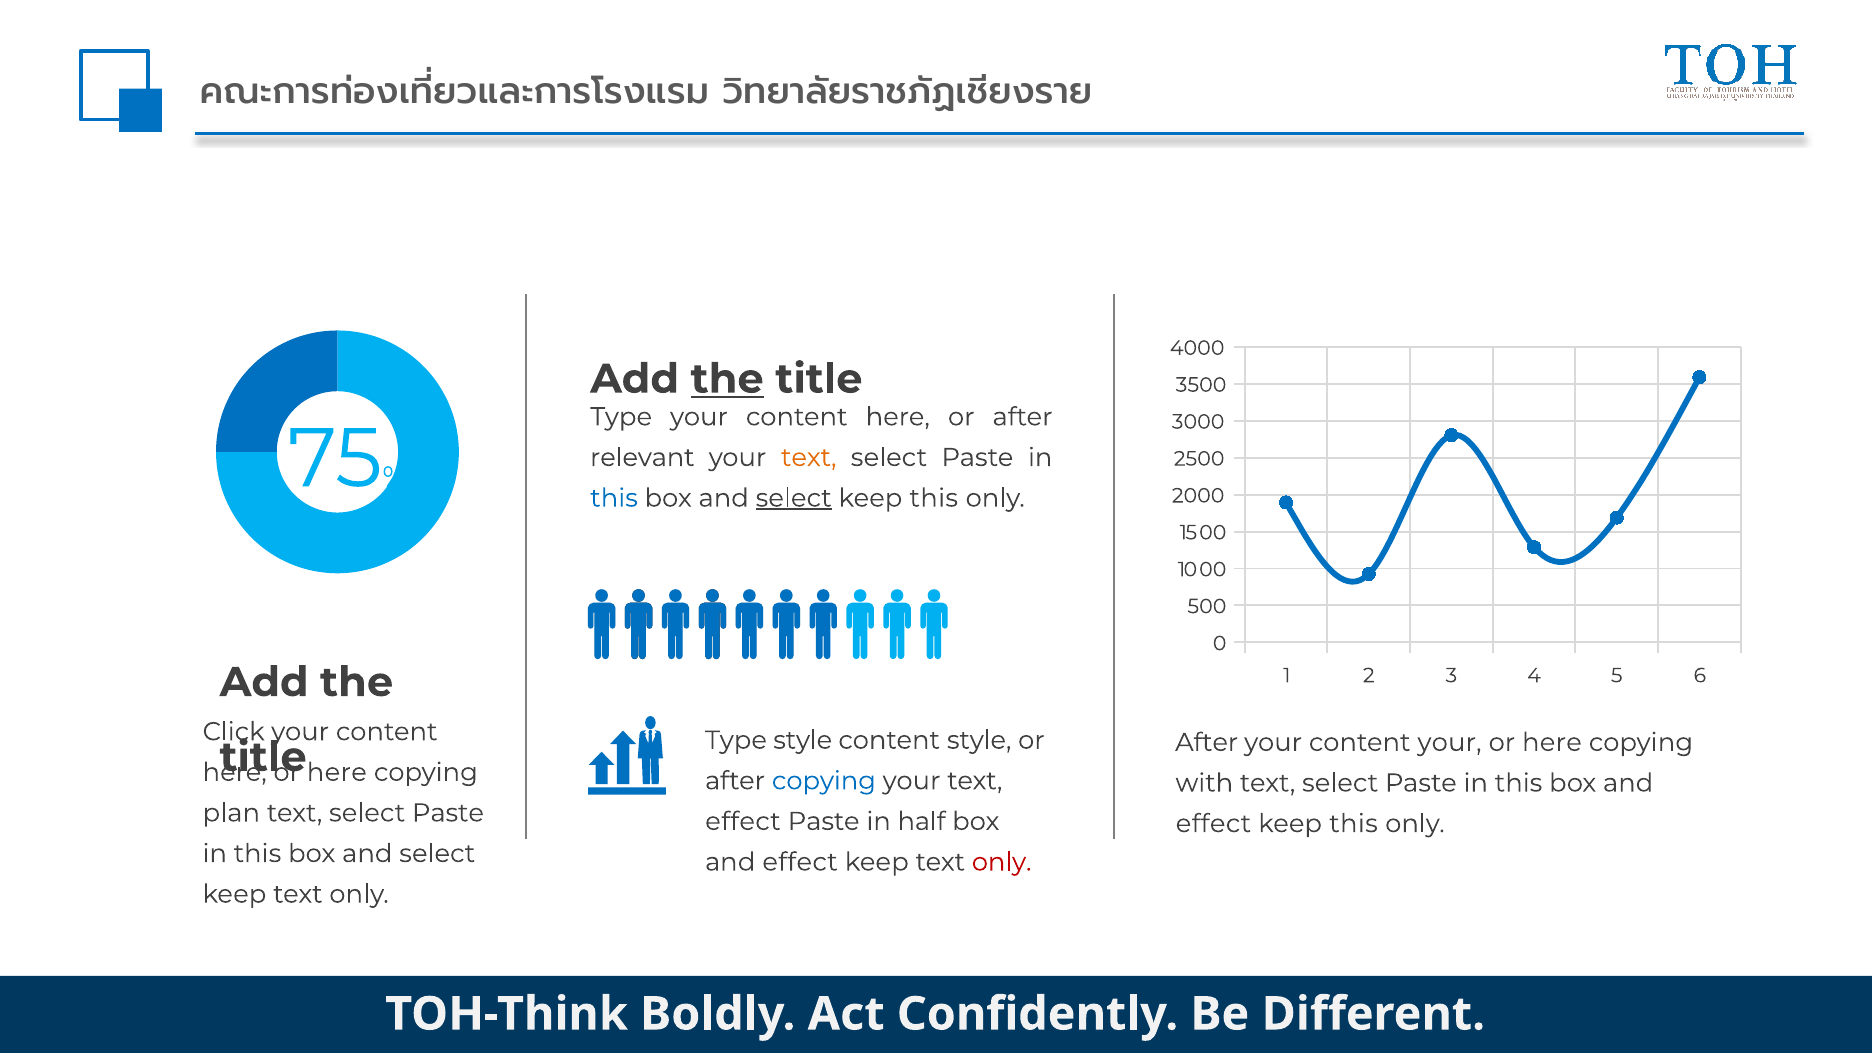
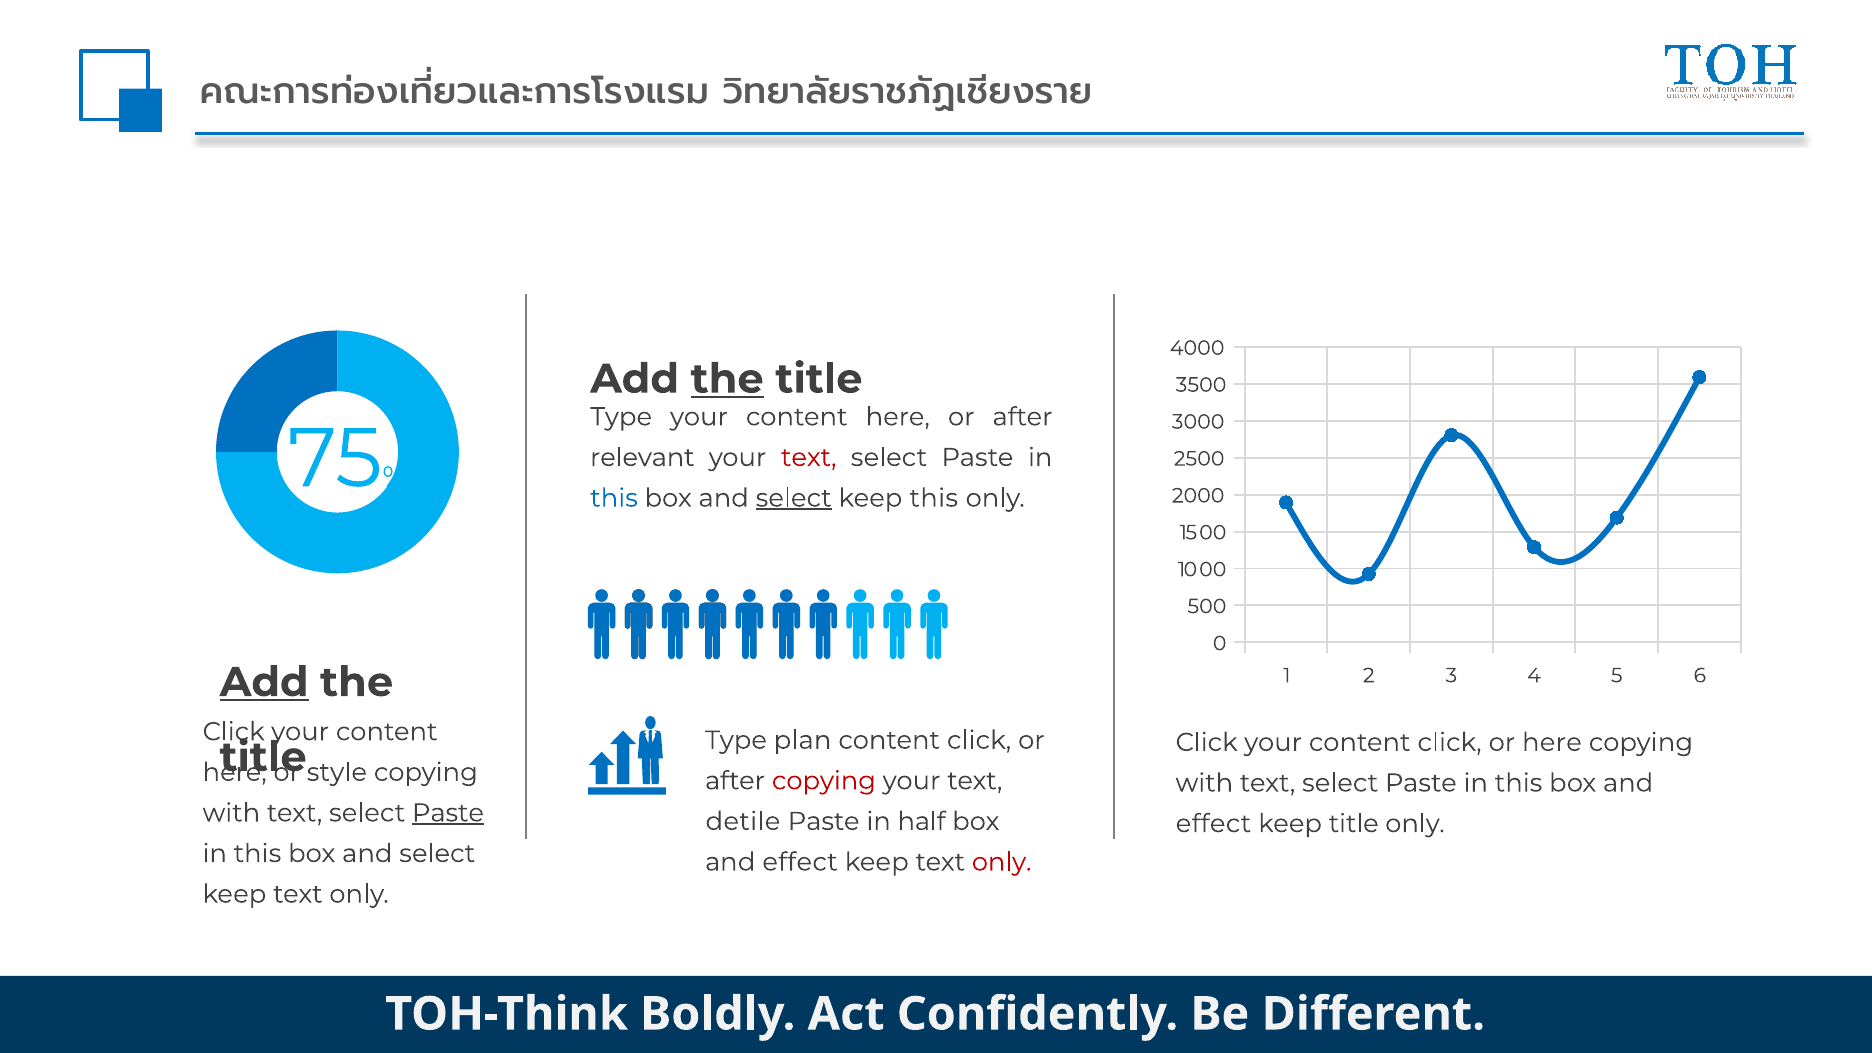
text colour: orange -> red (809, 457)
Add underline: none -> present (264, 682)
Type style: style -> plan (803, 740)
style: style -> click (979, 740)
After: After -> Click (1207, 742)
your content your: your -> click (1450, 742)
here: here -> style (337, 772)
copying colour: blue -> red (824, 781)
plan: plan -> with (231, 813)
Paste underline: none -> present (448, 813)
effect: effect -> detile (743, 821)
this: this -> title (1354, 824)
